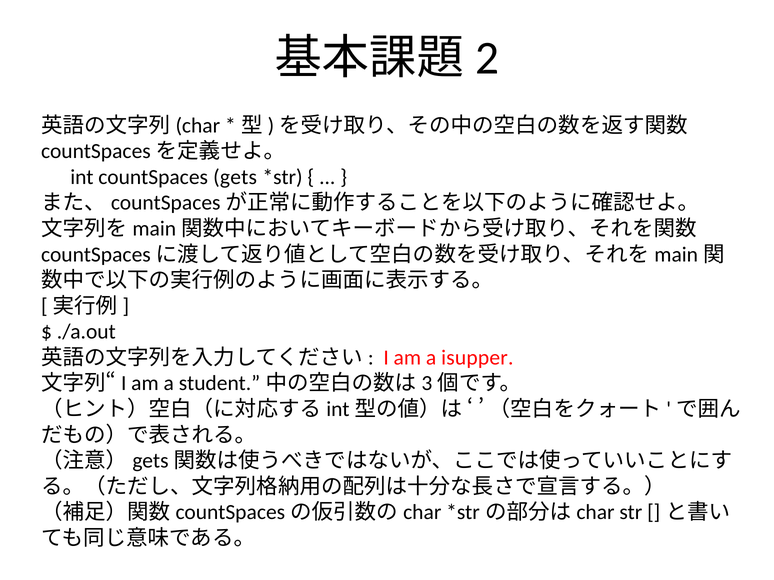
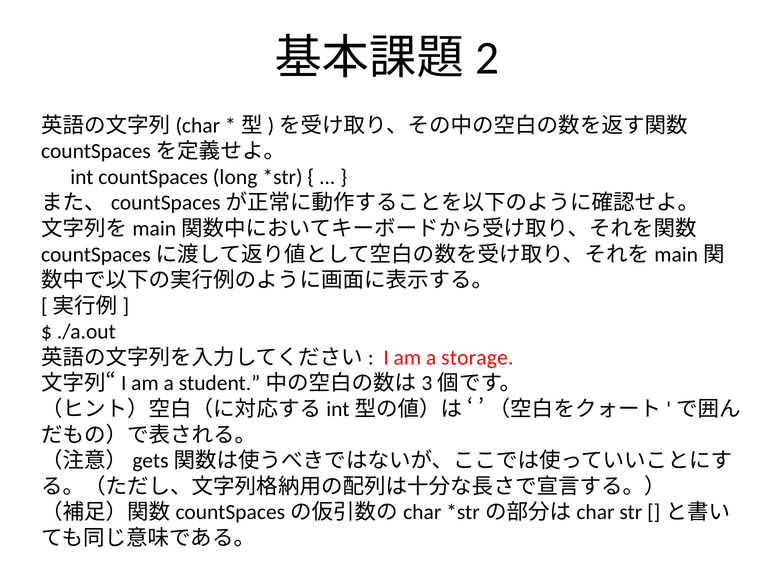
gets: gets -> long (235, 177)
isupper: isupper -> storage (477, 358)
